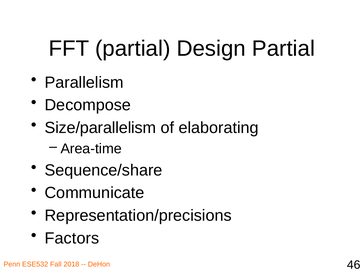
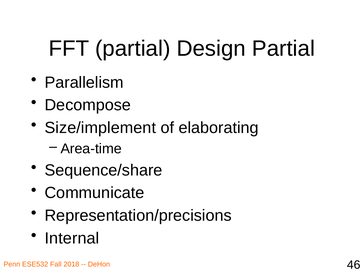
Size/parallelism: Size/parallelism -> Size/implement (100, 128)
Factors: Factors -> Internal (72, 238)
